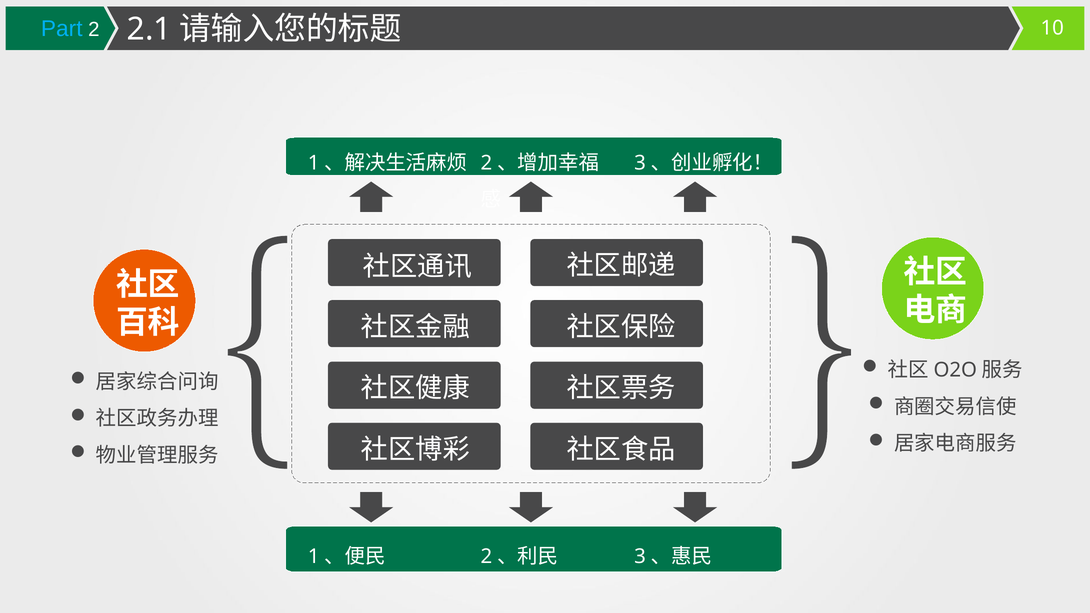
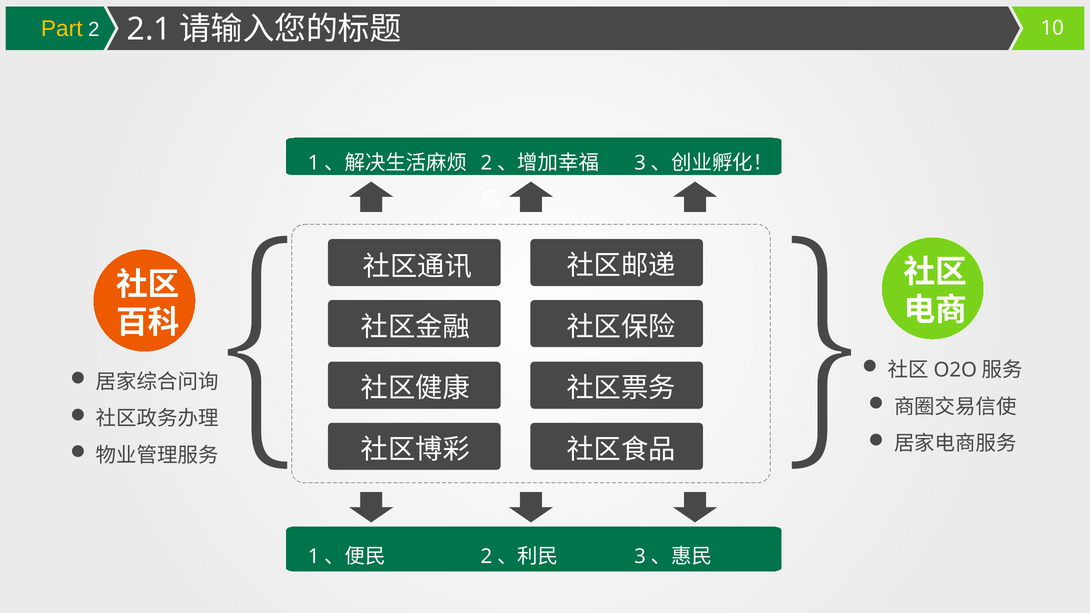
Part colour: light blue -> yellow (62, 29)
